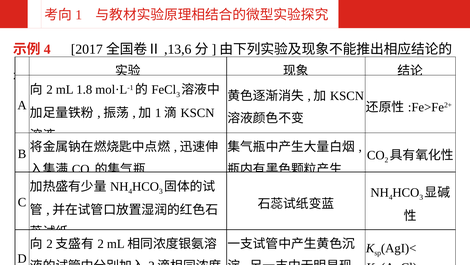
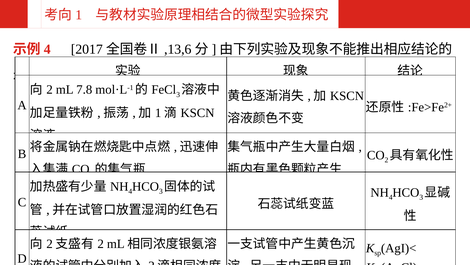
1.8: 1.8 -> 7.8 (84, 89)
